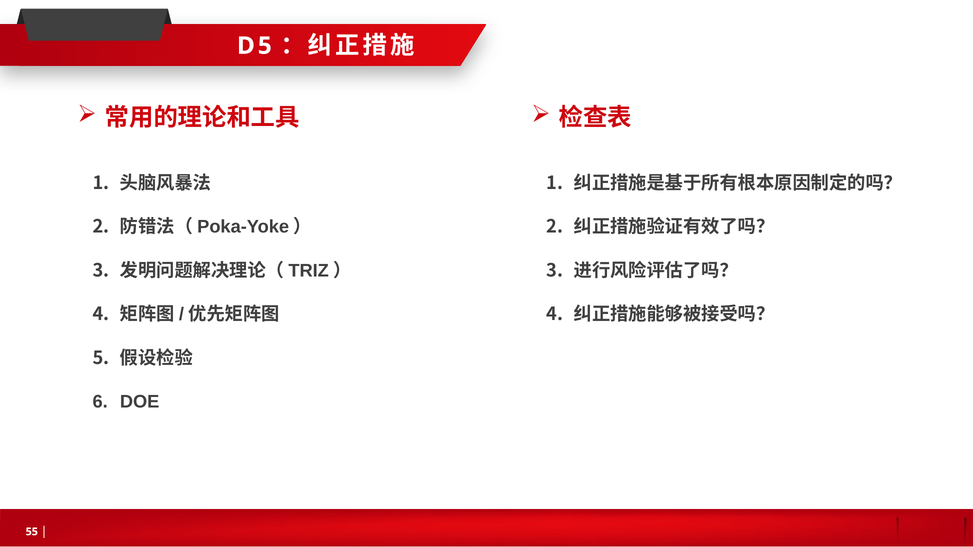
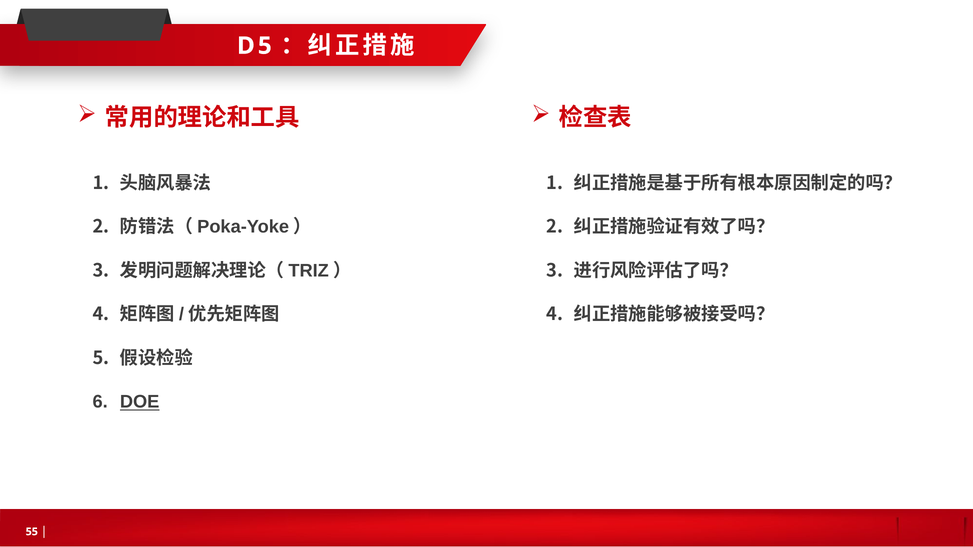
DOE underline: none -> present (140, 402)
